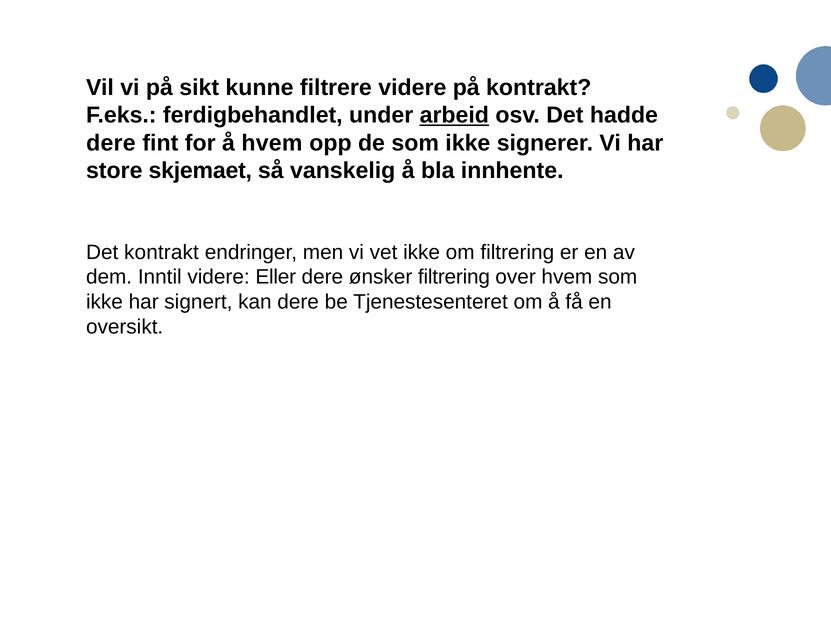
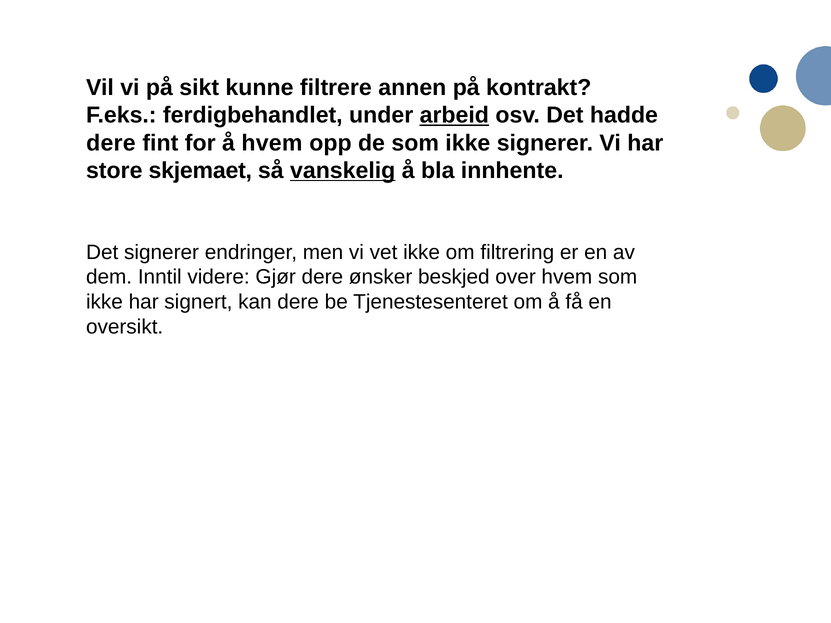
filtrere videre: videre -> annen (412, 88)
vanskelig underline: none -> present (343, 171)
Det kontrakt: kontrakt -> signerer (162, 252)
Eller: Eller -> Gjør (276, 277)
ønsker filtrering: filtrering -> beskjed (454, 277)
